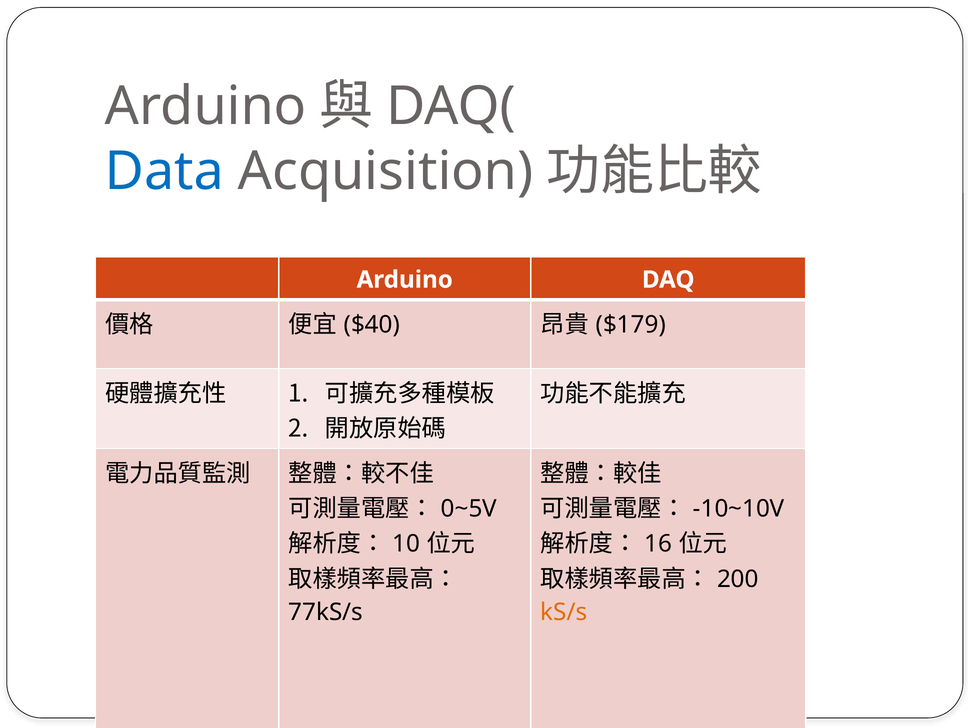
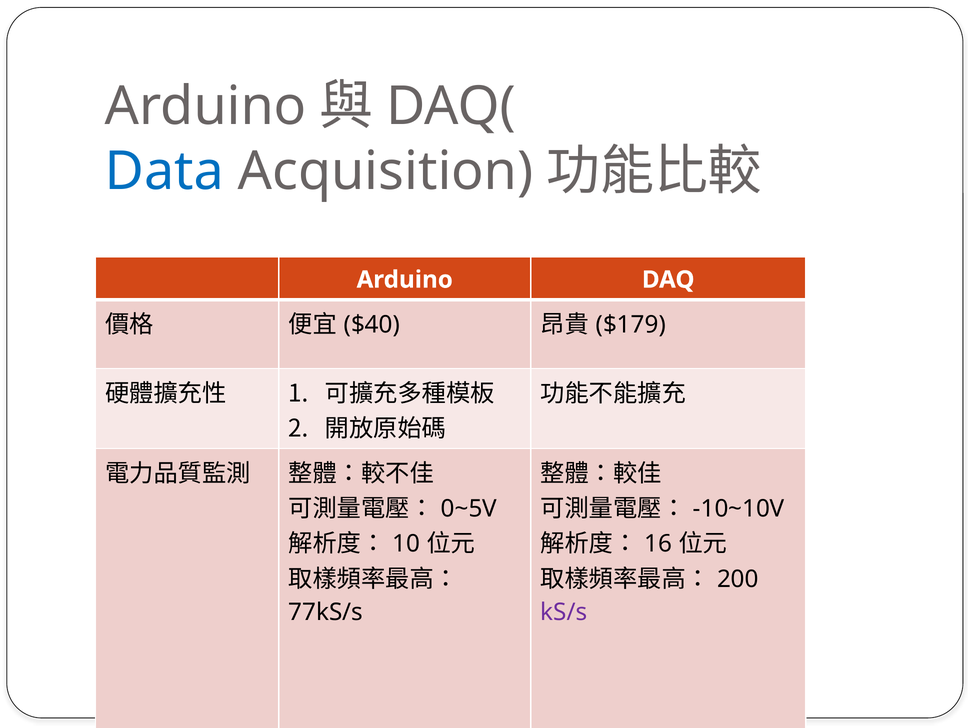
kS/s colour: orange -> purple (564, 612)
